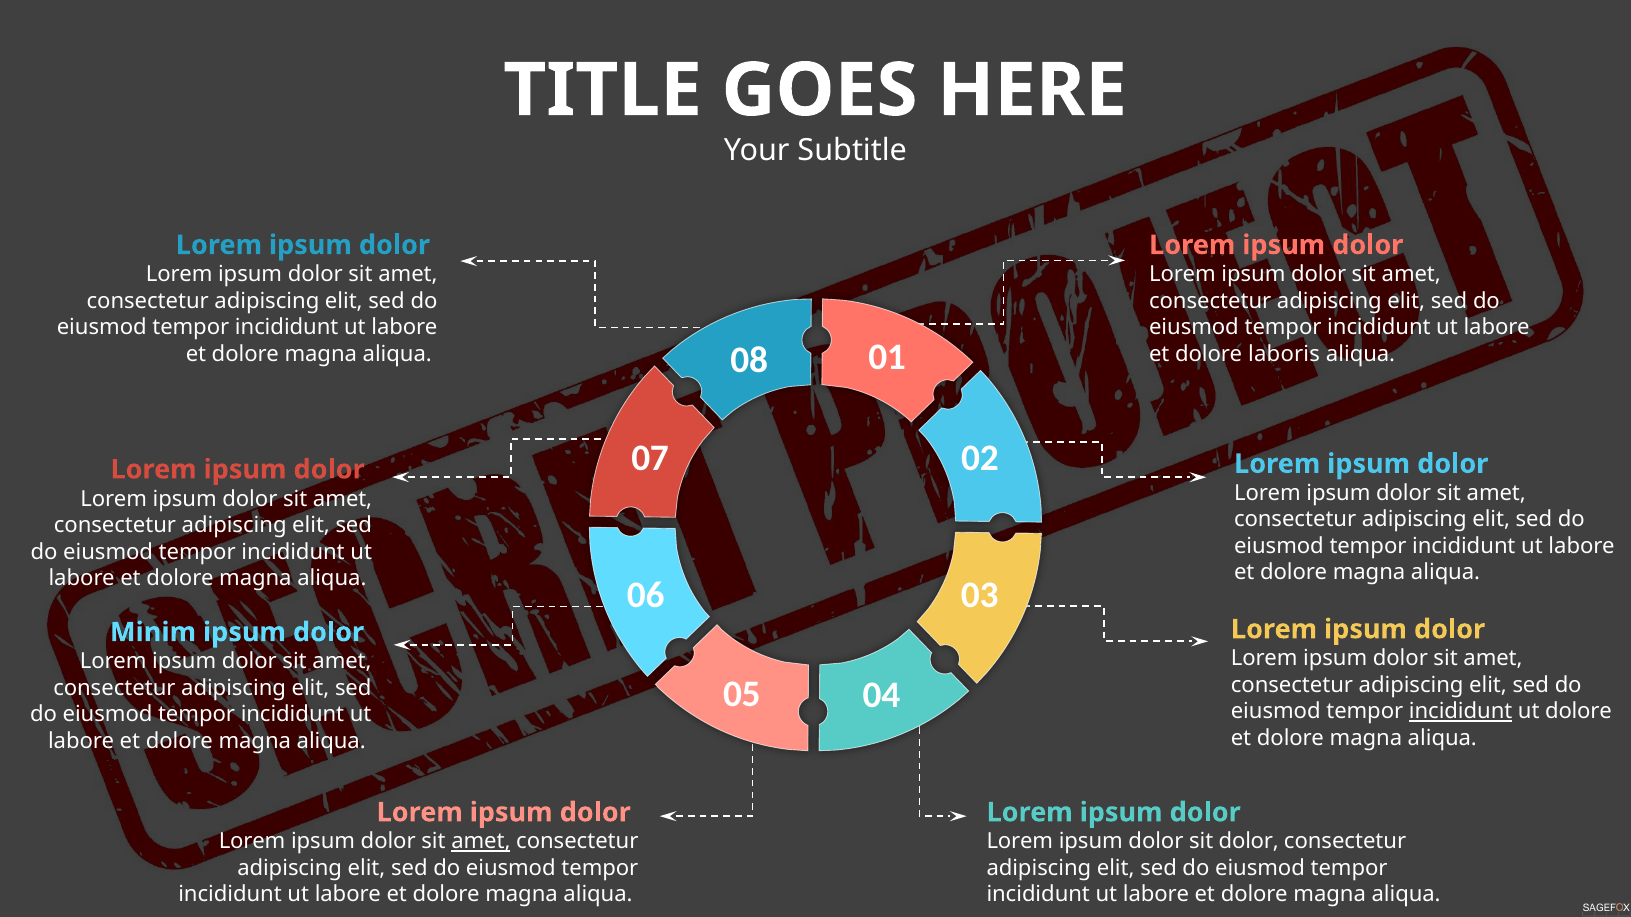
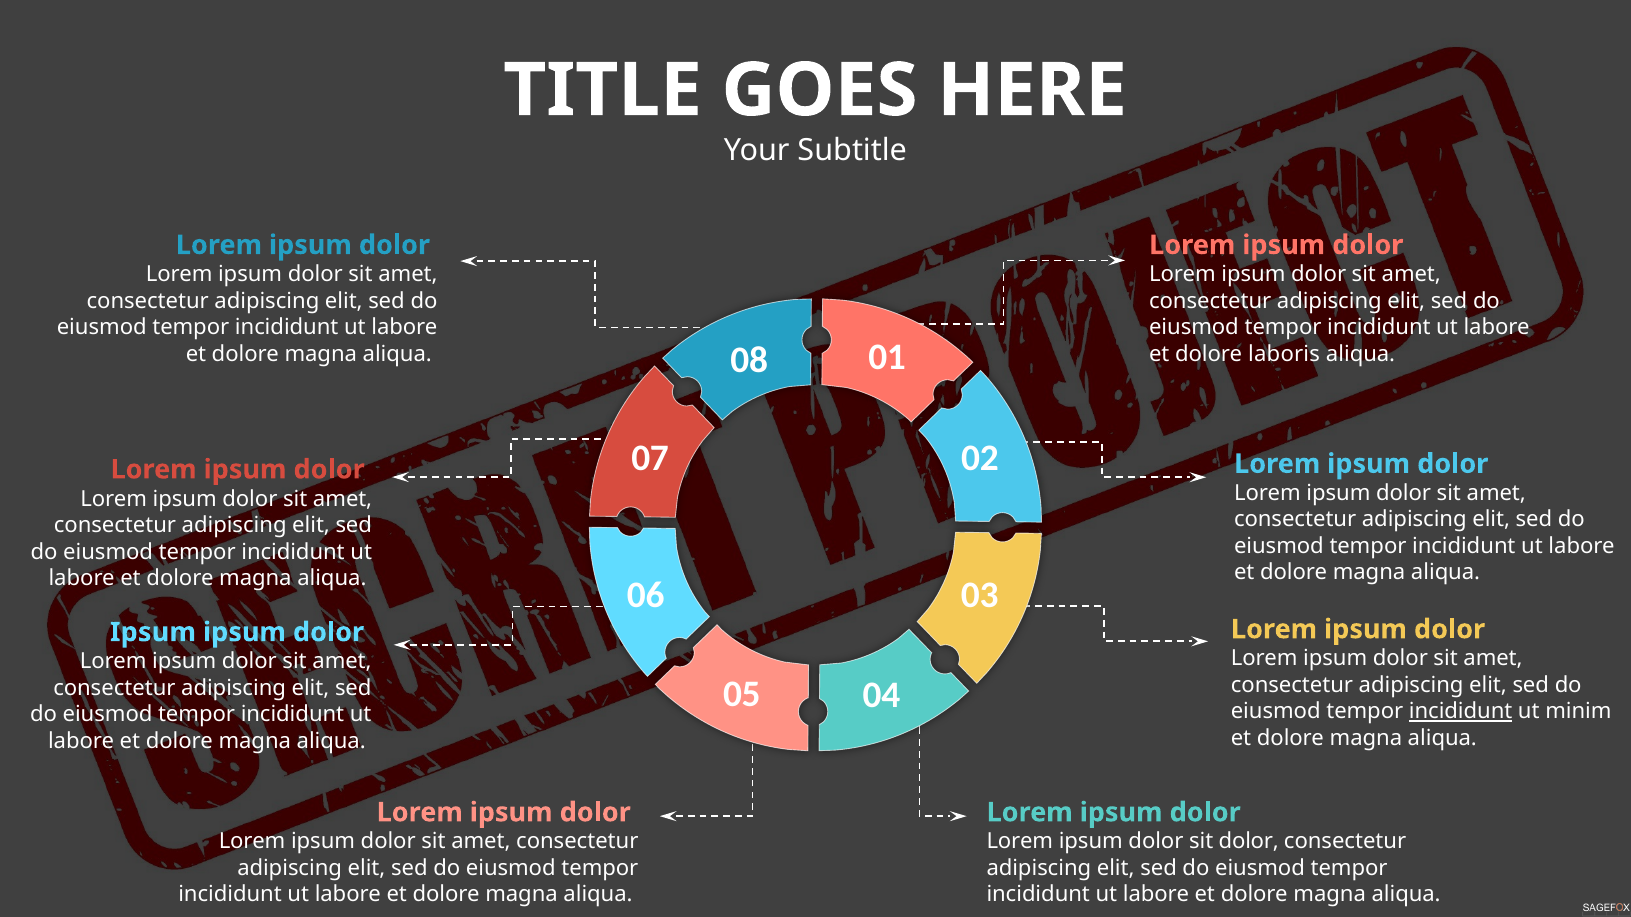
Minim: Minim -> Ipsum (153, 633)
ut dolore: dolore -> minim (1578, 712)
amet underline: present -> none (481, 842)
